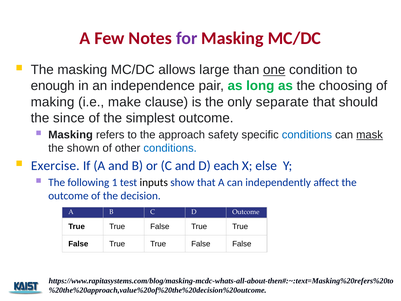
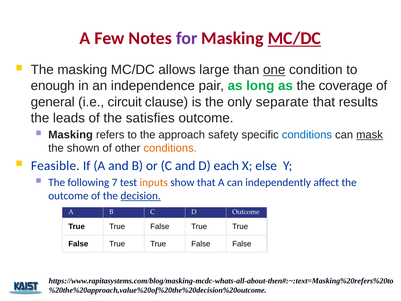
MC/DC underline: none -> present (294, 38)
choosing: choosing -> coverage (346, 86)
making: making -> general (53, 102)
make: make -> circuit (125, 102)
should: should -> results (358, 102)
since: since -> leads (69, 118)
simplest: simplest -> satisfies (150, 118)
conditions colour: blue -> orange (170, 148)
Exercise: Exercise -> Feasible (55, 166)
1: 1 -> 7 (115, 182)
inputs colour: black -> orange (154, 182)
decision underline: none -> present (141, 196)
